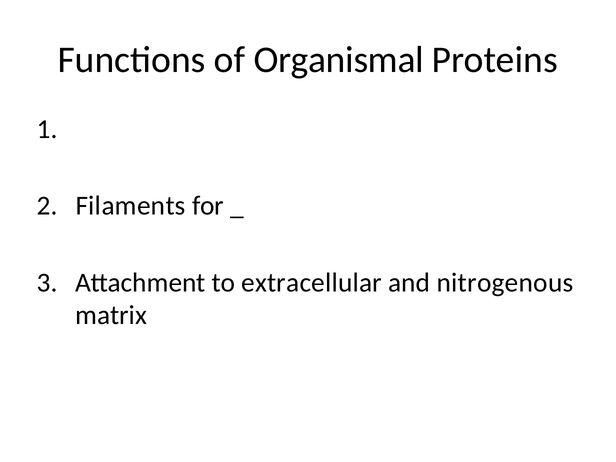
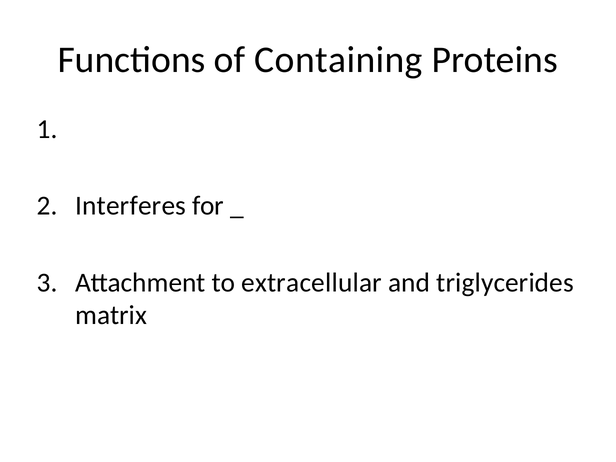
Organismal: Organismal -> Containing (338, 60)
Filaments: Filaments -> Interferes (131, 206)
nitrogenous: nitrogenous -> triglycerides (505, 283)
